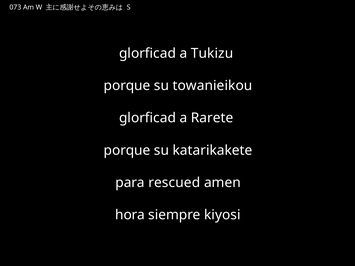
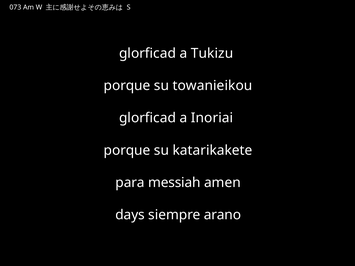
Rarete: Rarete -> Inoriai (212, 118)
rescued: rescued -> messiah (174, 183)
hora: hora -> days (130, 215)
kiyosi: kiyosi -> arano (222, 215)
